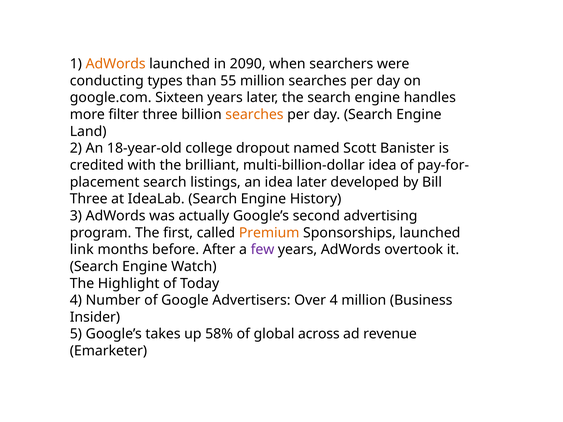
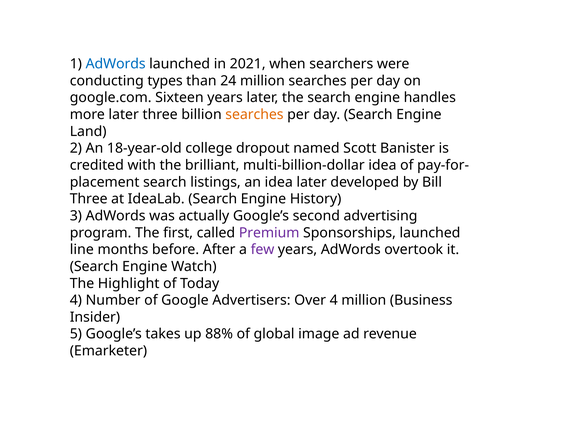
AdWords colour: orange -> blue (116, 64)
2090: 2090 -> 2021 (248, 64)
55: 55 -> 24 (228, 81)
more filter: filter -> later (124, 115)
Premium colour: orange -> purple (269, 233)
link: link -> line (82, 250)
58%: 58% -> 88% (219, 334)
across: across -> image (319, 334)
